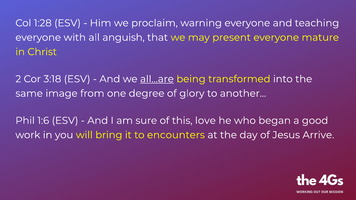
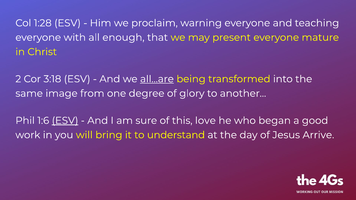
anguish: anguish -> enough (123, 37)
ESV underline: none -> present (65, 121)
encounters: encounters -> understand (176, 135)
